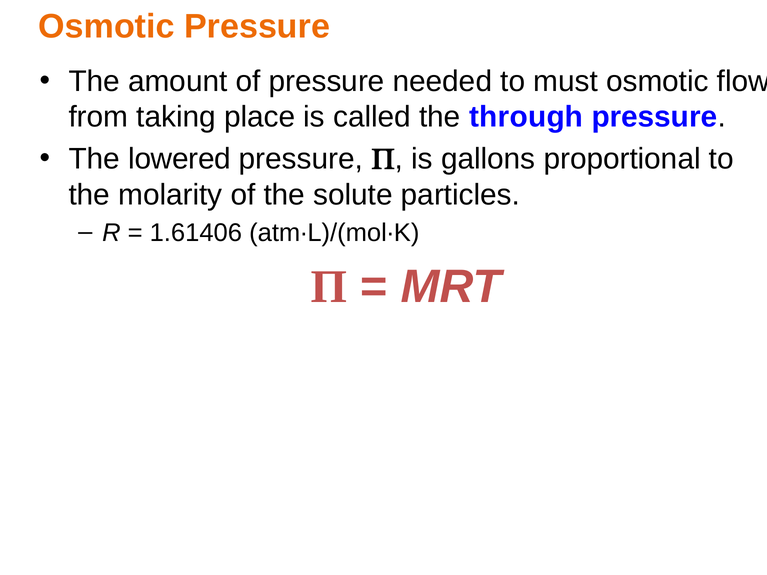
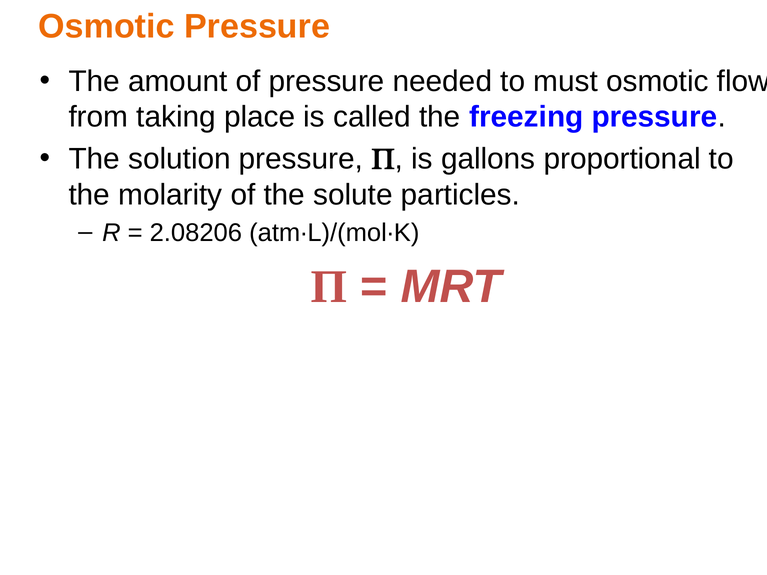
through: through -> freezing (526, 117)
lowered: lowered -> solution (179, 159)
1.61406: 1.61406 -> 2.08206 (196, 233)
